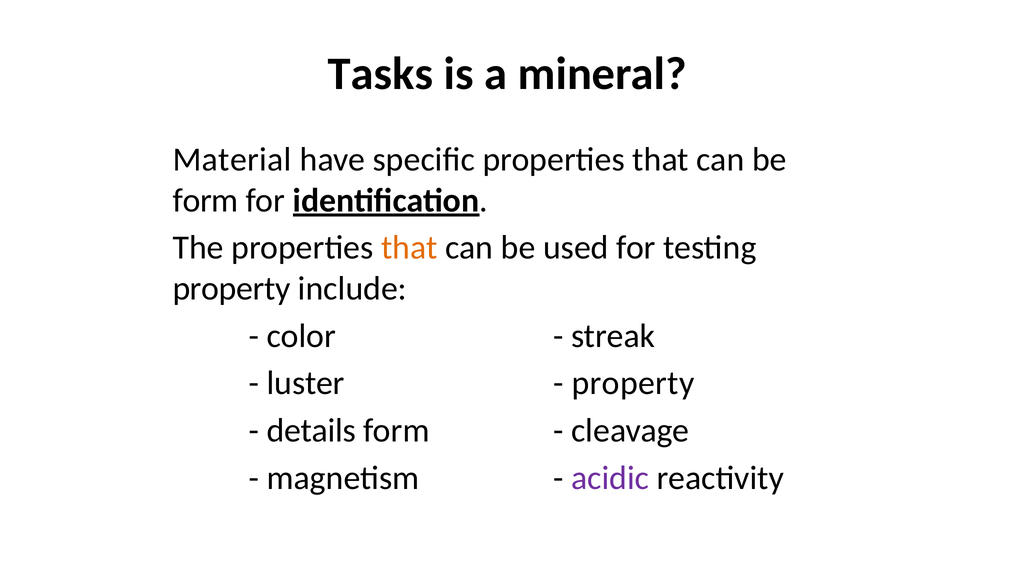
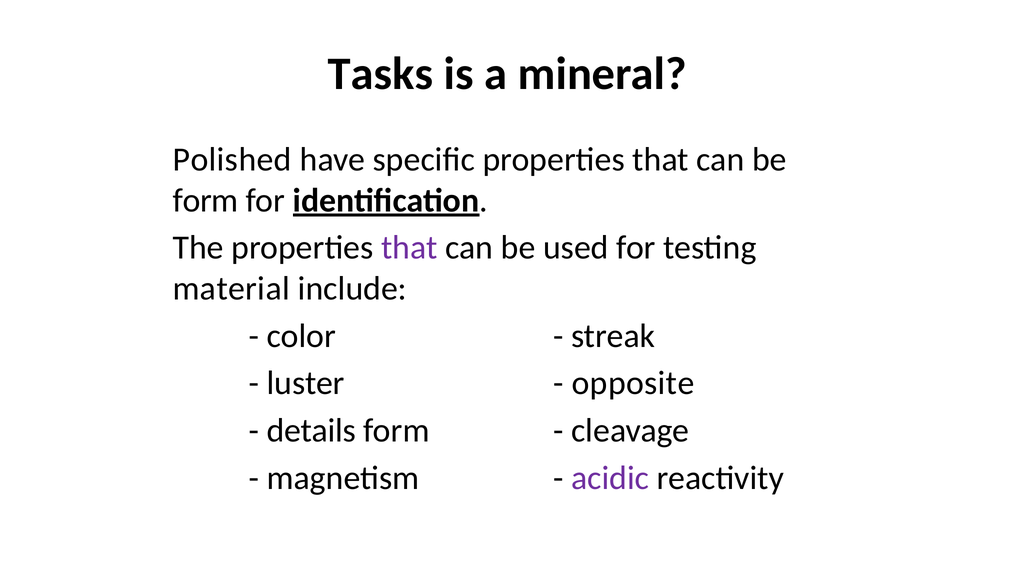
Material: Material -> Polished (232, 160)
that colour: orange -> purple (409, 248)
property: property -> material (231, 288)
property: property -> opposite (633, 383)
